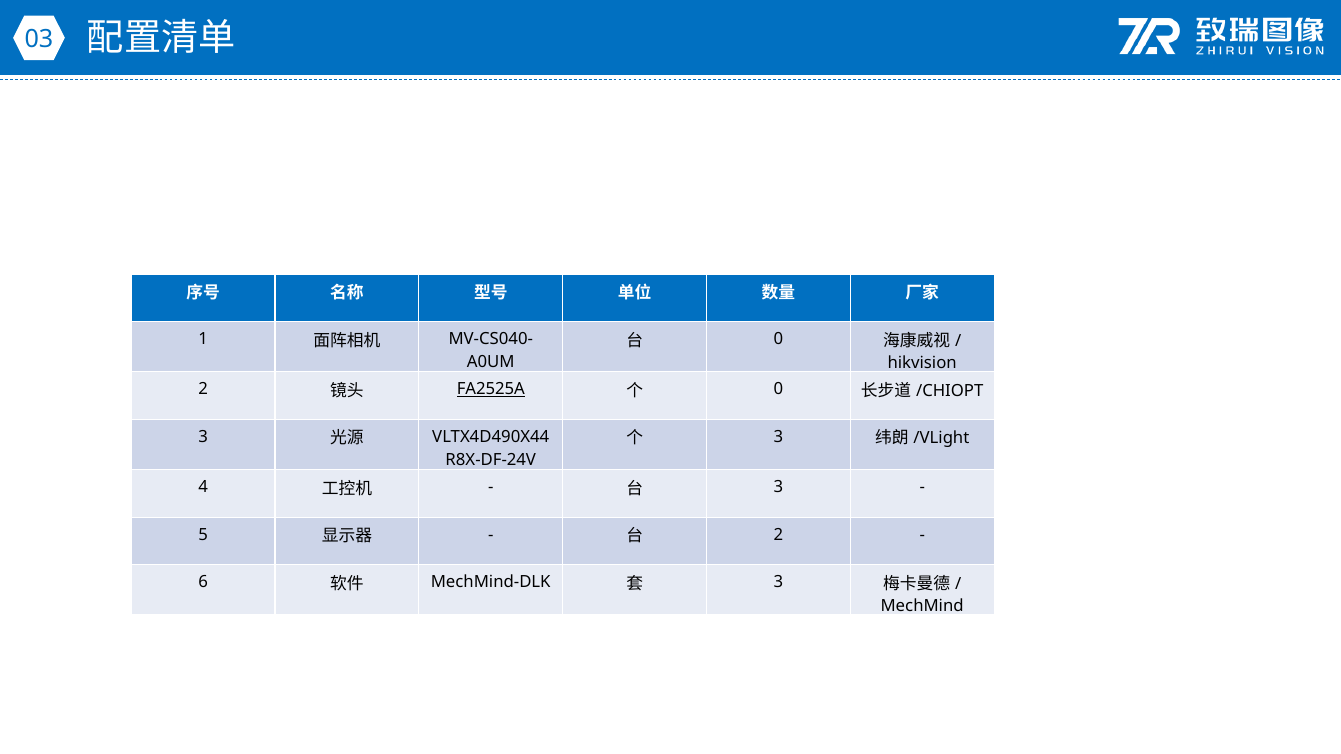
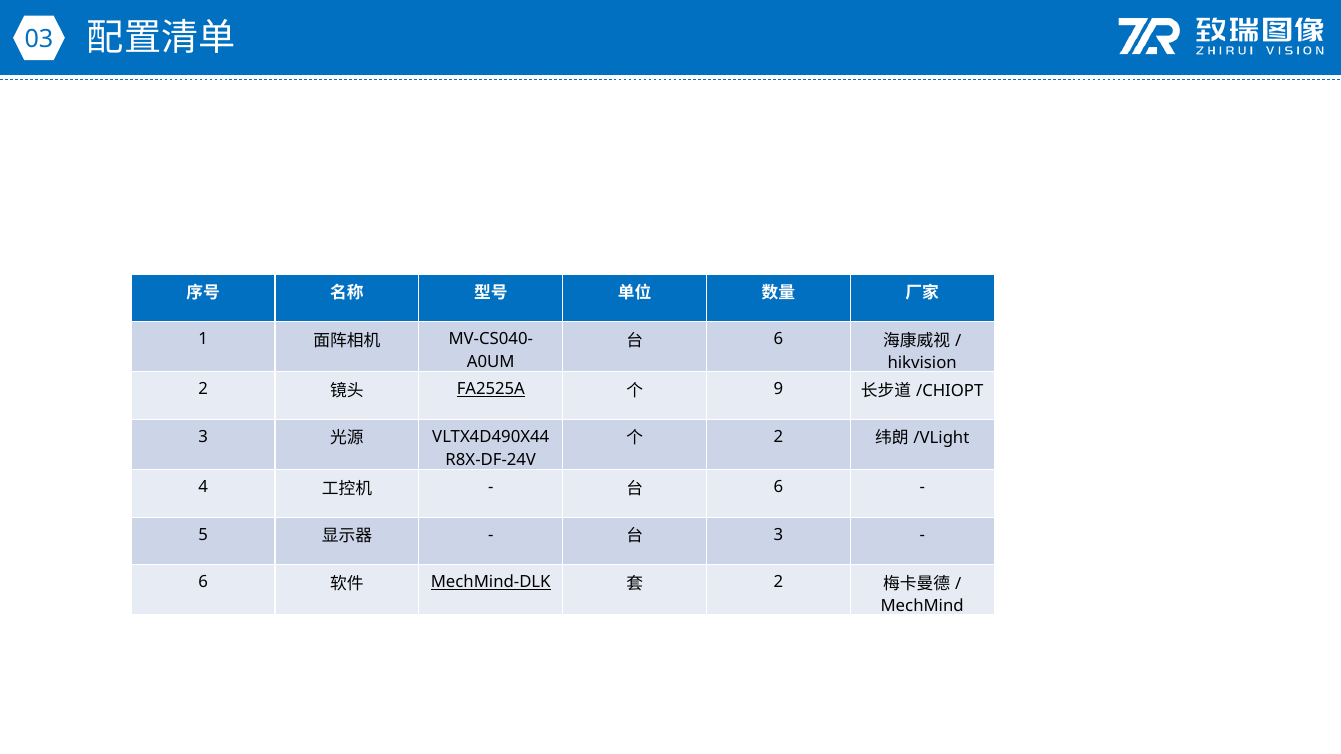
0: 0 -> 6 (778, 339)
0: 0 -> 9 (778, 389)
3: 3 -> 2 (778, 437)
3: 3 -> 6 (778, 487)
2: 2 -> 3 (778, 535)
MechMind-DLK underline: none -> present (491, 582)
3: 3 -> 2 (778, 582)
